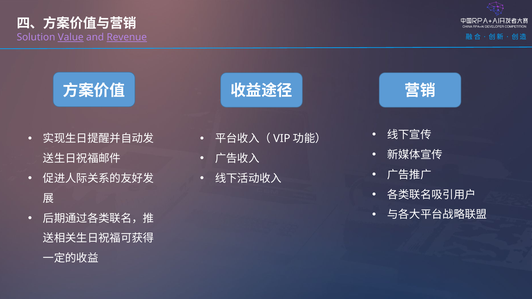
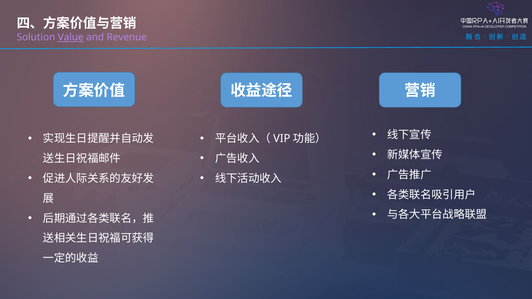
Revenue underline: present -> none (127, 37)
